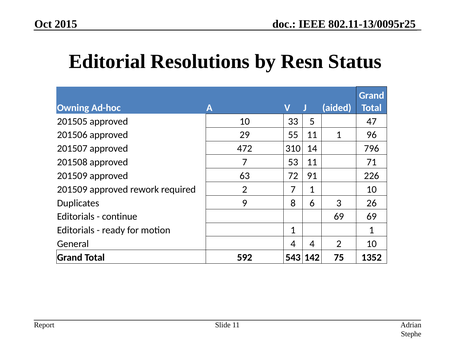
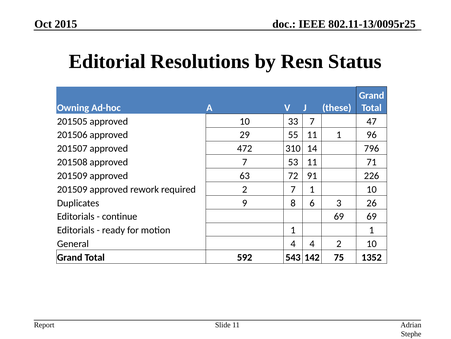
aided: aided -> these (337, 108)
33 5: 5 -> 7 (312, 121)
